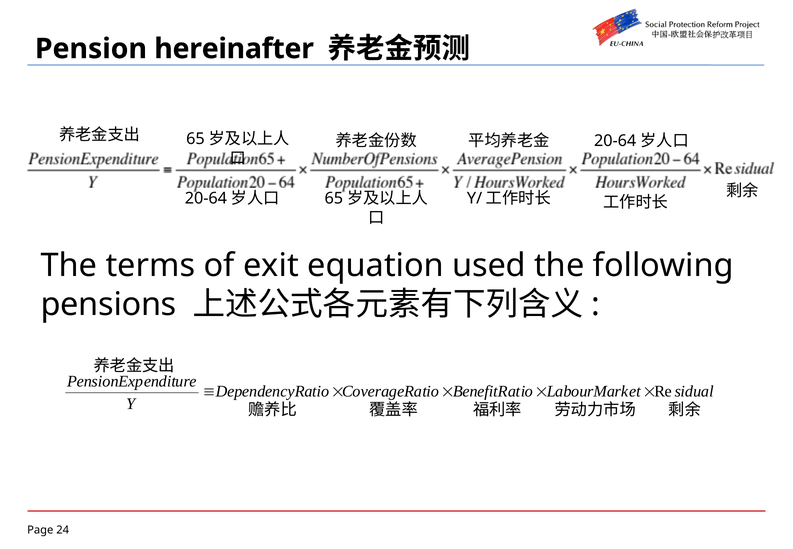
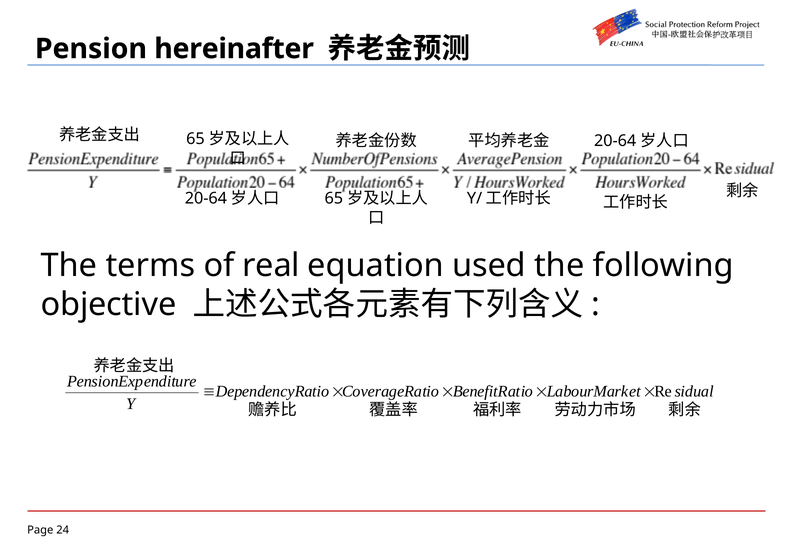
exit: exit -> real (271, 265)
pensions: pensions -> objective (109, 304)
